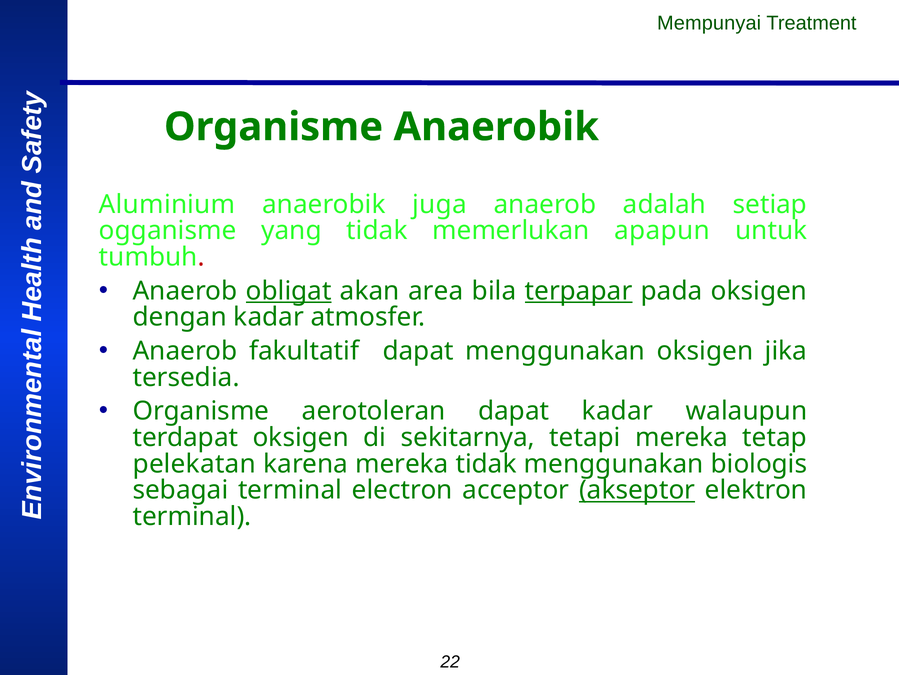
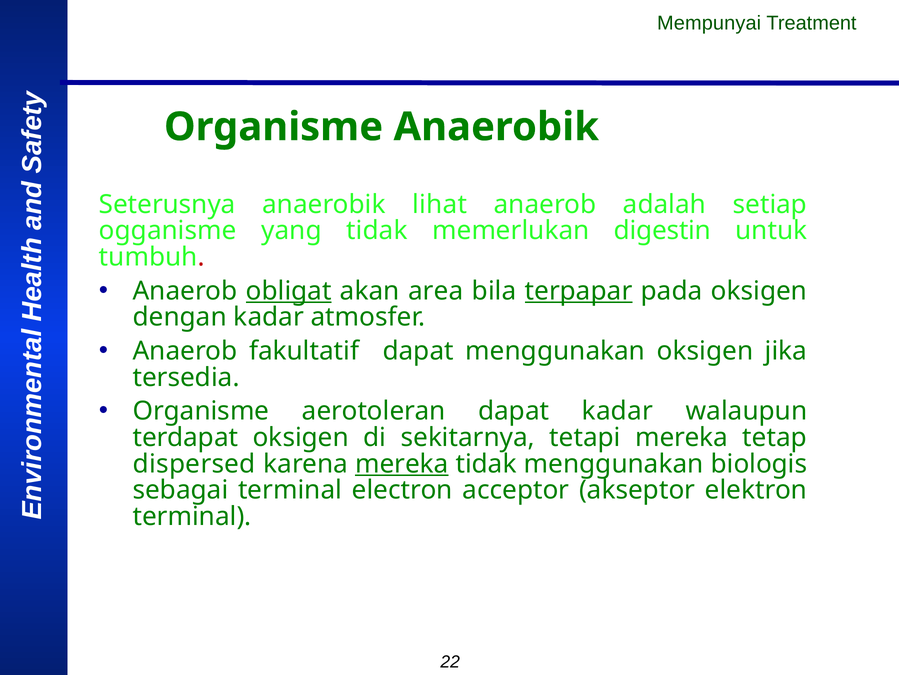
Aluminium: Aluminium -> Seterusnya (167, 204)
juga: juga -> lihat (440, 204)
apapun: apapun -> digestin (662, 231)
pelekatan: pelekatan -> dispersed (194, 463)
mereka underline: none -> present (402, 463)
akseptor underline: present -> none (637, 490)
